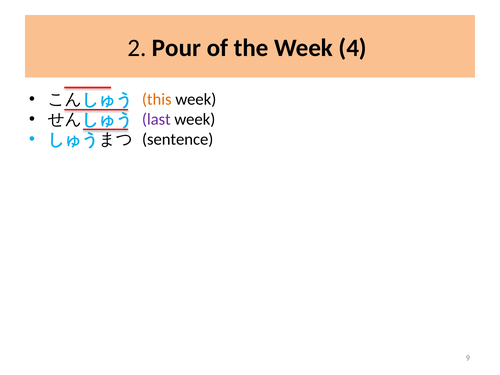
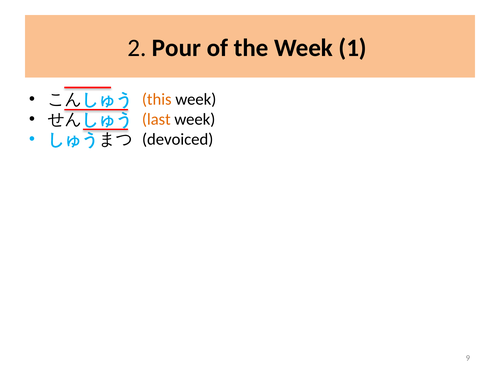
4: 4 -> 1 (353, 48)
last colour: purple -> orange (156, 119)
sentence: sentence -> devoiced (178, 139)
